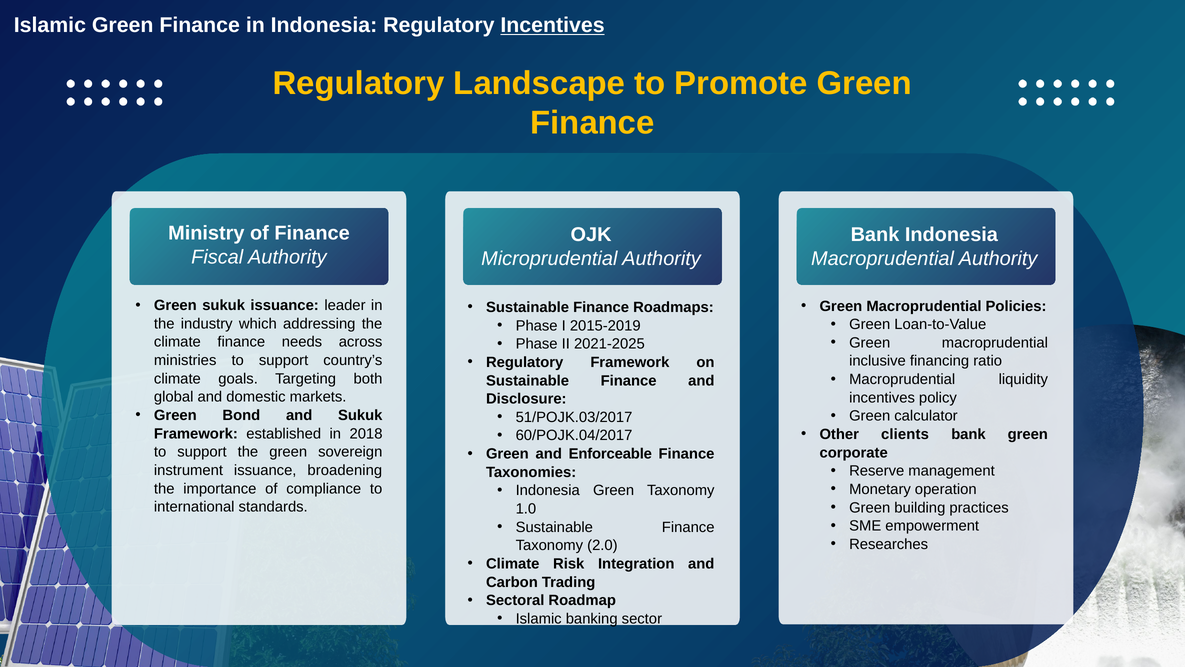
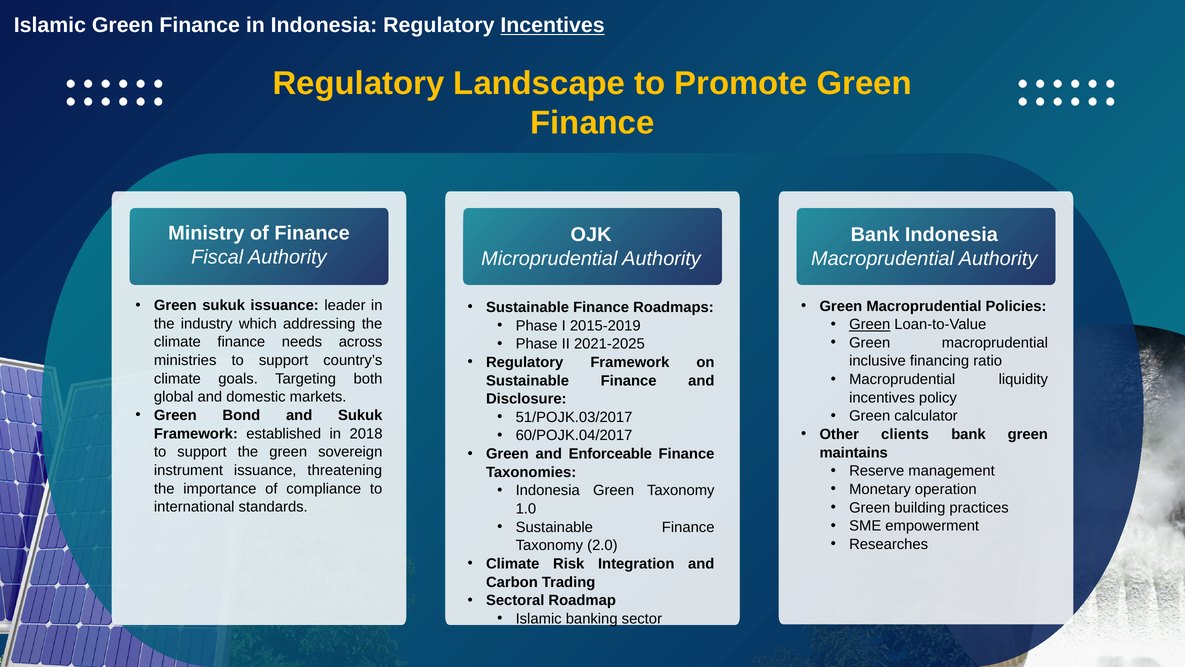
Green underline: none -> present (870, 324)
corporate: corporate -> maintains (854, 452)
broadening: broadening -> threatening (345, 470)
